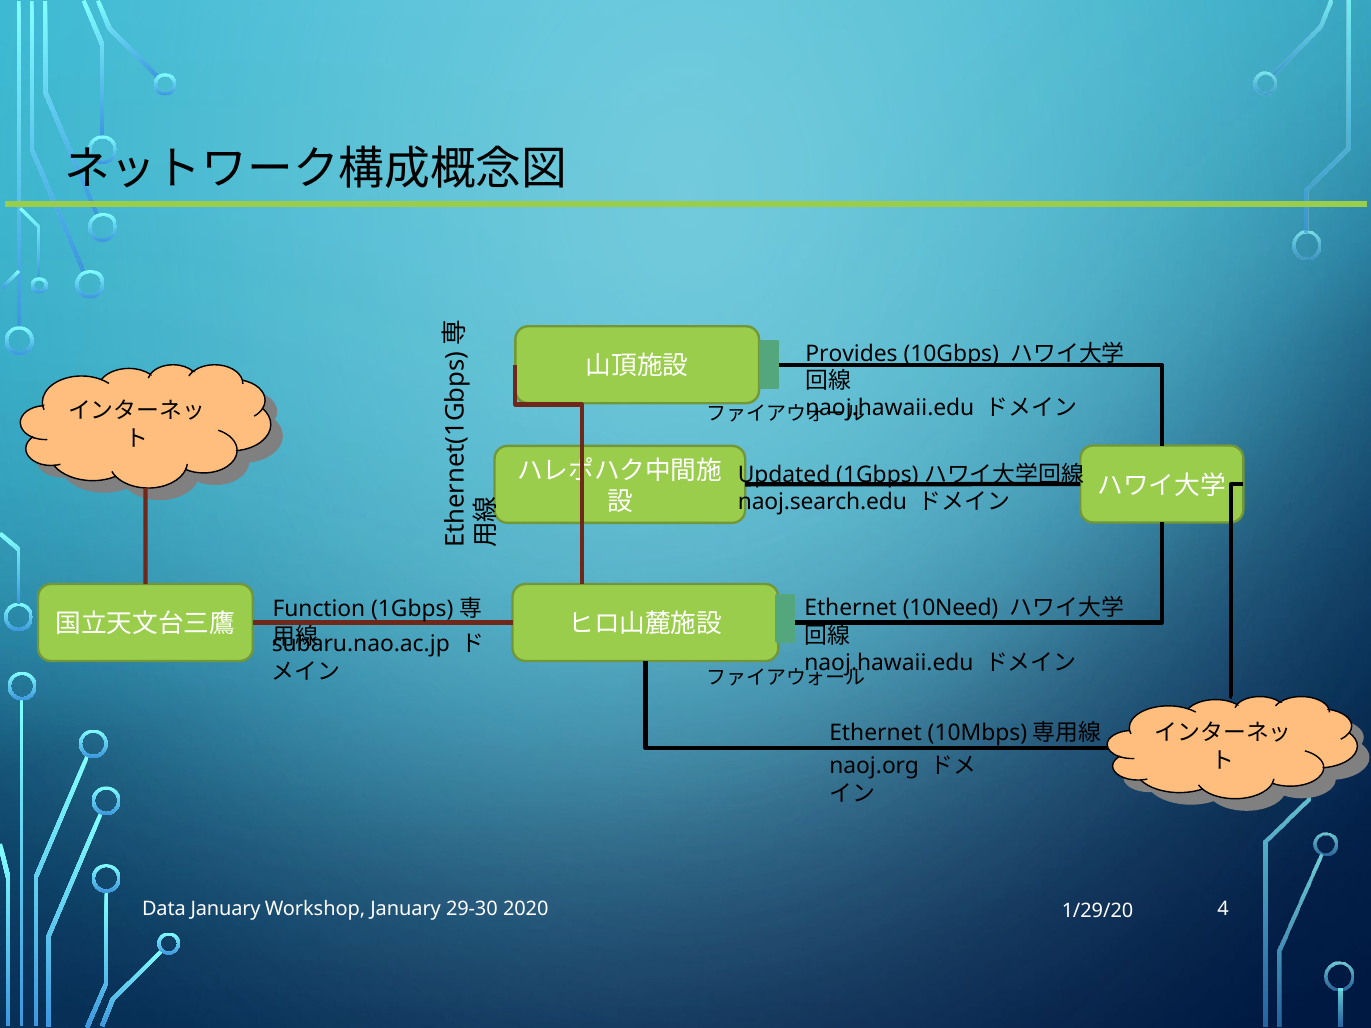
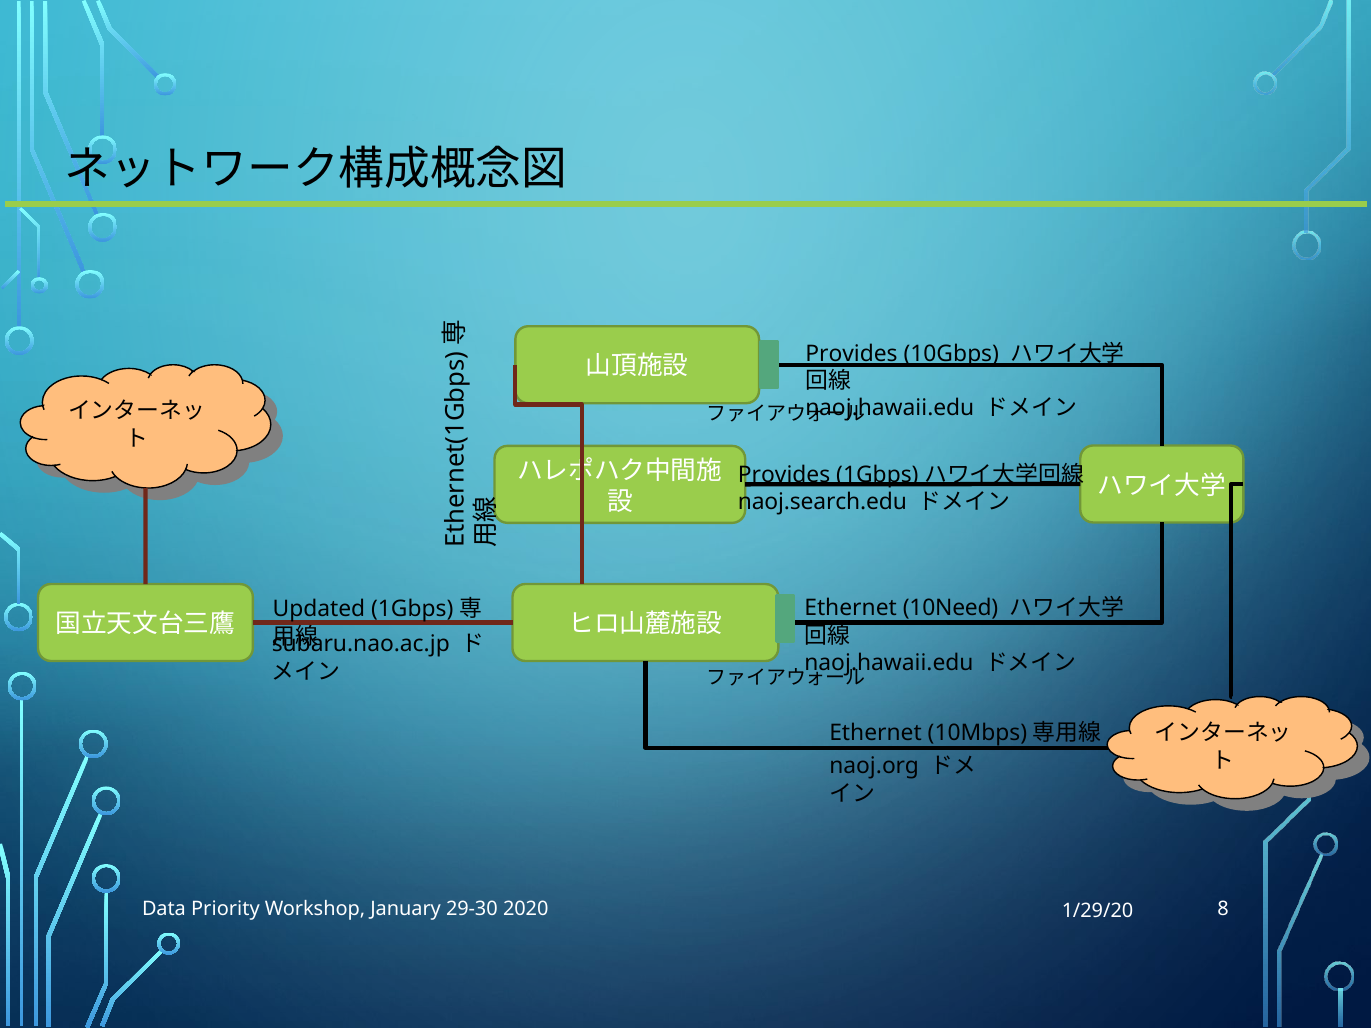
Updated: Updated -> Provides (784, 475)
Function: Function -> Updated (319, 610)
Data January: January -> Priority (225, 909)
4: 4 -> 8 (1223, 909)
